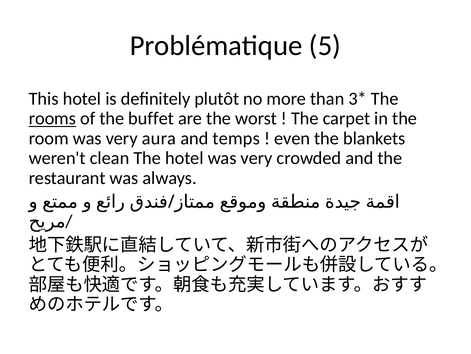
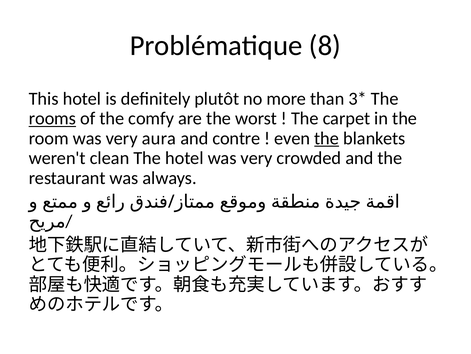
5: 5 -> 8 (325, 46)
buffet: buffet -> comfy (151, 118)
temps: temps -> contre (236, 138)
the underline: none -> present (327, 138)
